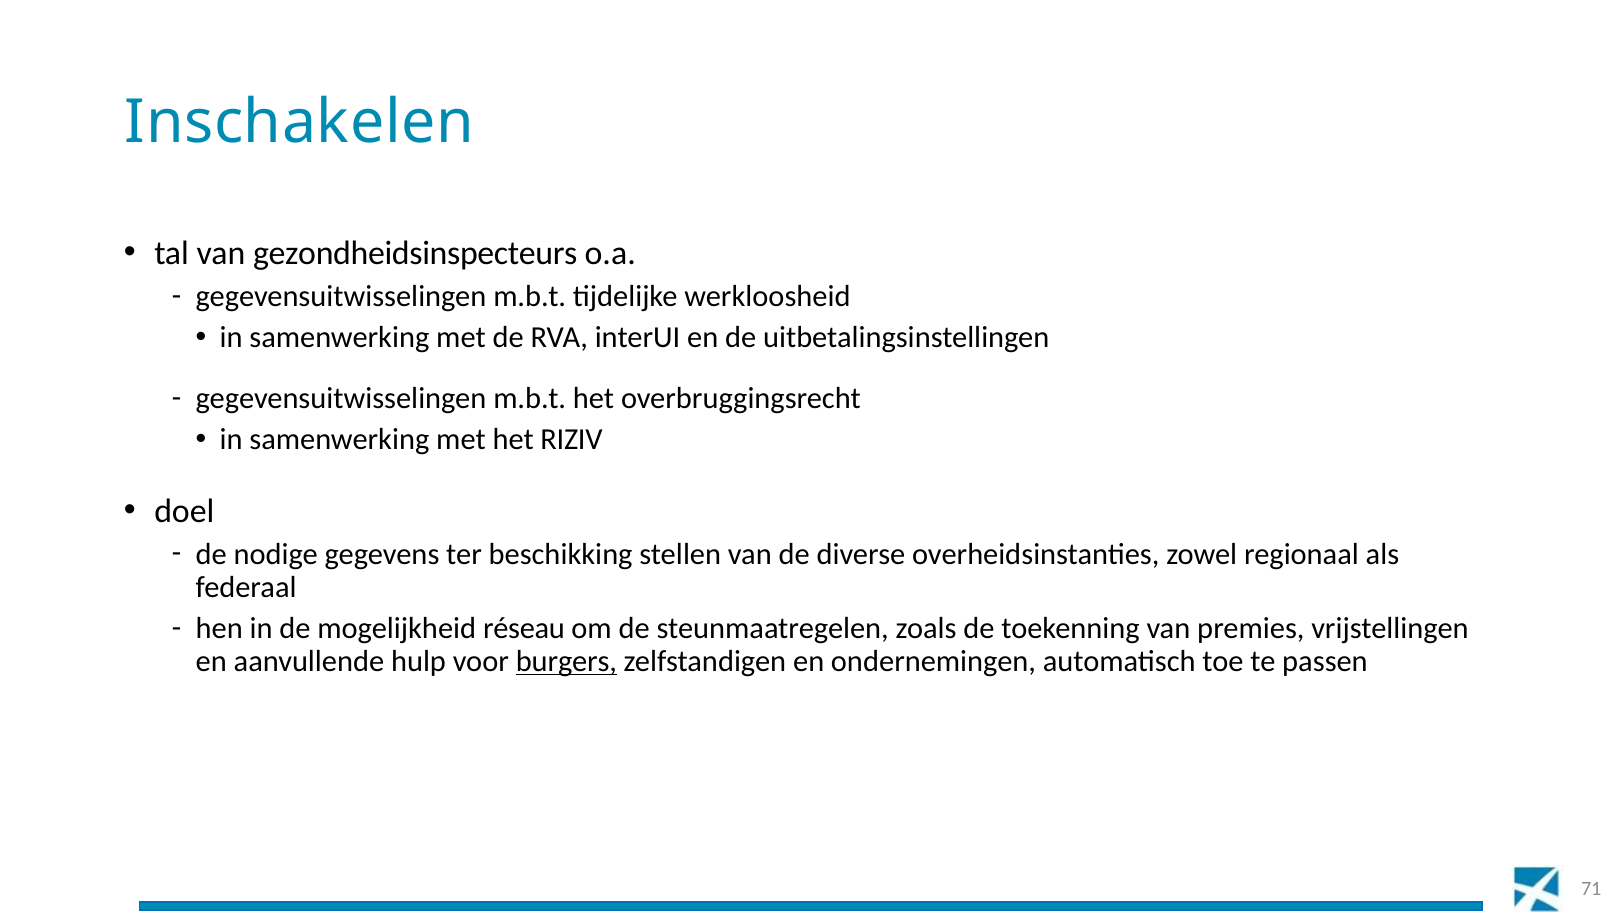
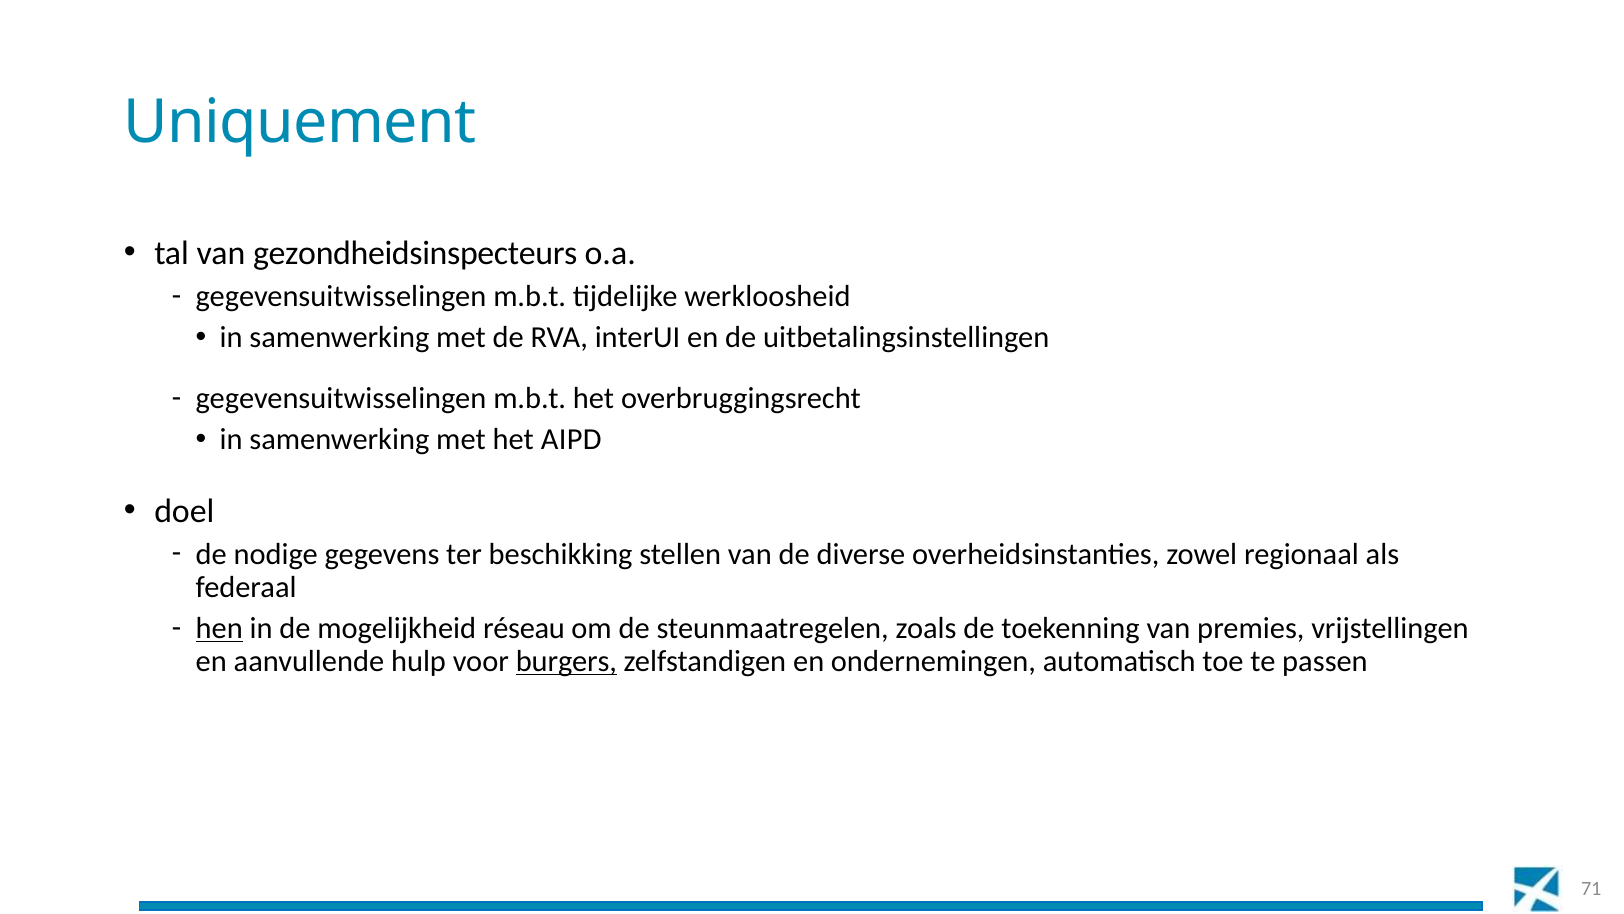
Inschakelen: Inschakelen -> Uniquement (300, 122)
RIZIV: RIZIV -> AIPD (571, 440)
hen underline: none -> present (219, 628)
